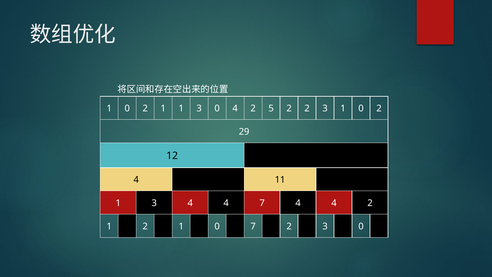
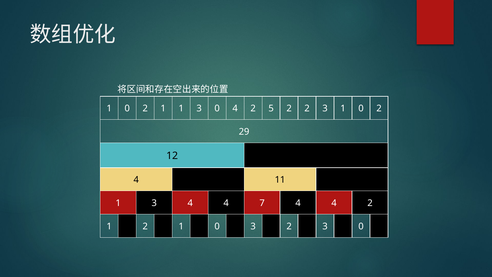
0 7: 7 -> 3 (253, 226)
